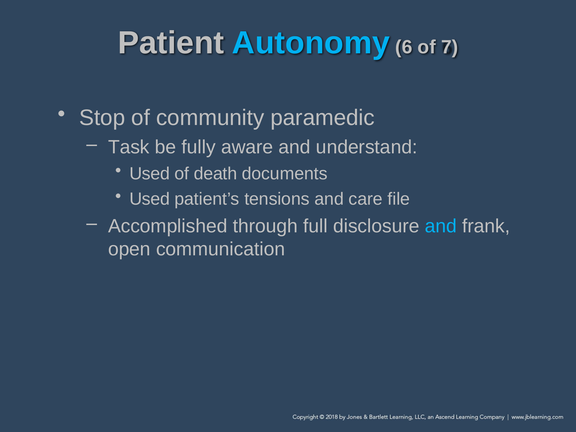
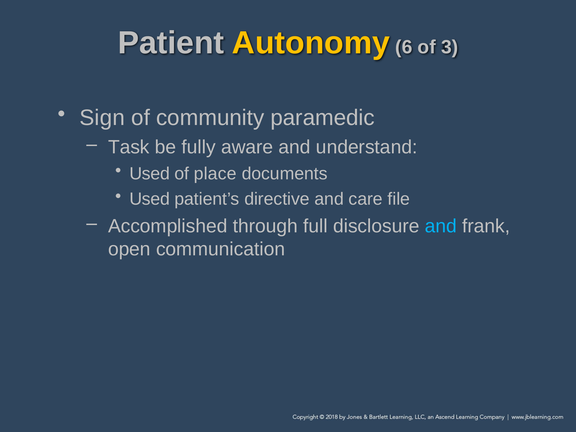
Autonomy colour: light blue -> yellow (311, 43)
7: 7 -> 3 (450, 47)
Stop: Stop -> Sign (102, 118)
death: death -> place (215, 174)
tensions: tensions -> directive (277, 199)
